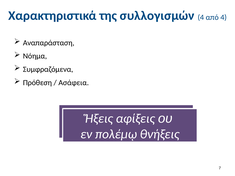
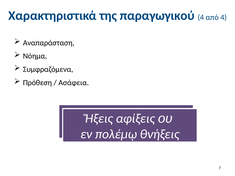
συλλογισμών: συλλογισμών -> παραγωγικού (157, 16)
